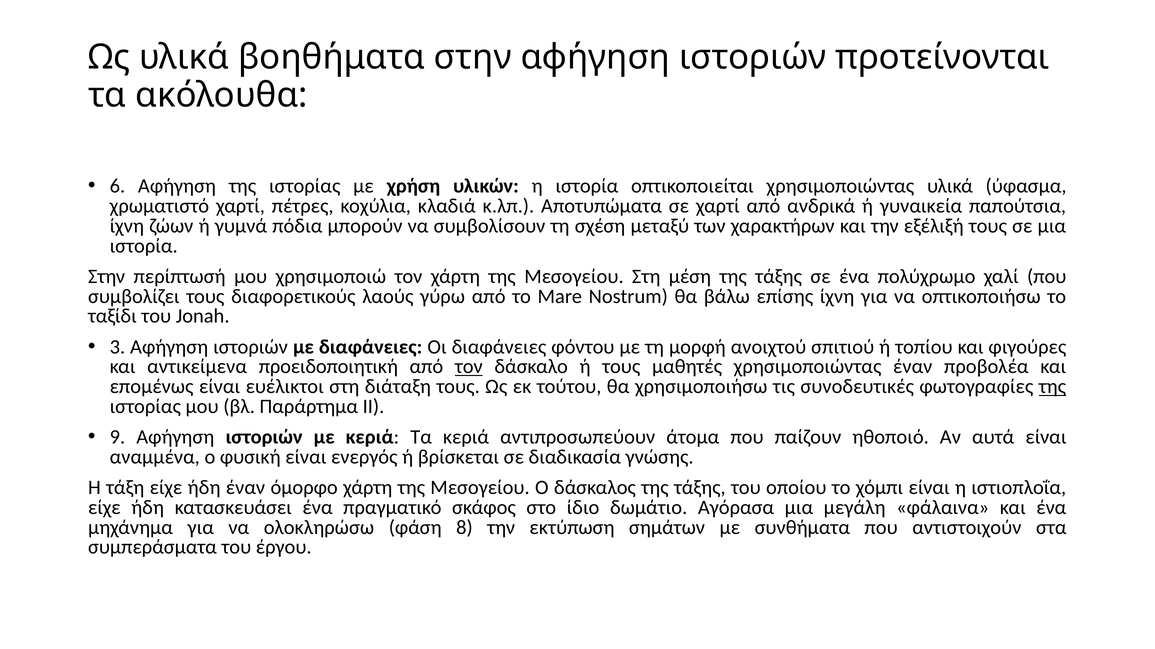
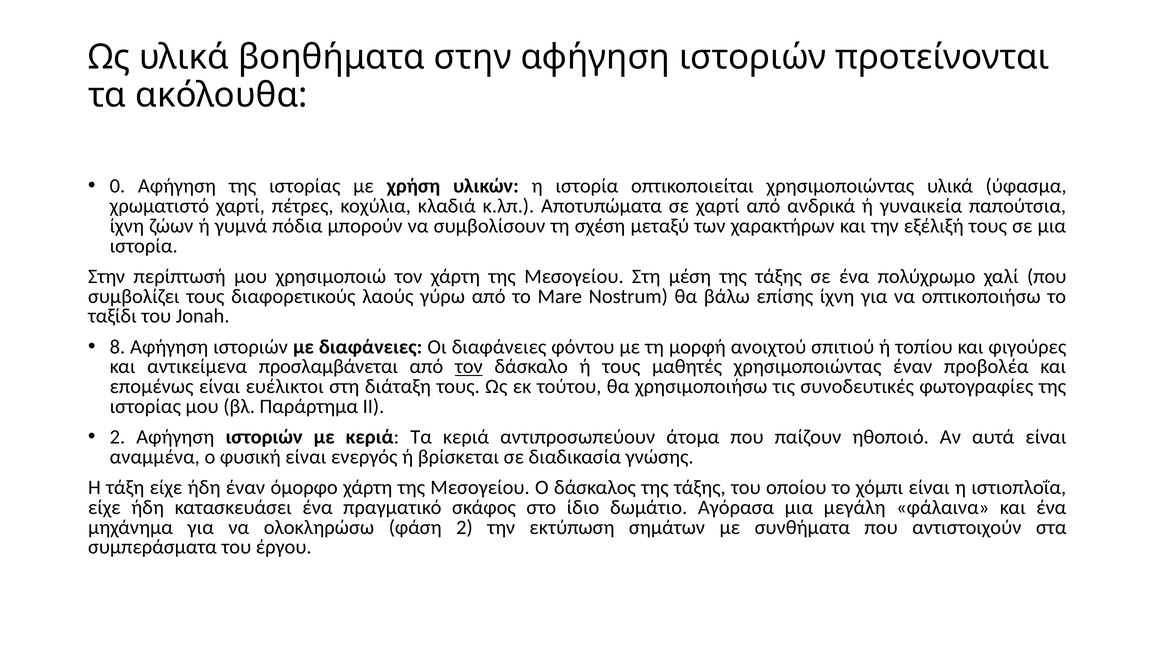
6: 6 -> 0 (117, 186)
3: 3 -> 8 (117, 347)
προειδοποιητική: προειδοποιητική -> προσλαμβάνεται (328, 367)
της underline: present -> none (1052, 387)
9: 9 -> 2 (117, 438)
φάση 8: 8 -> 2 (464, 528)
